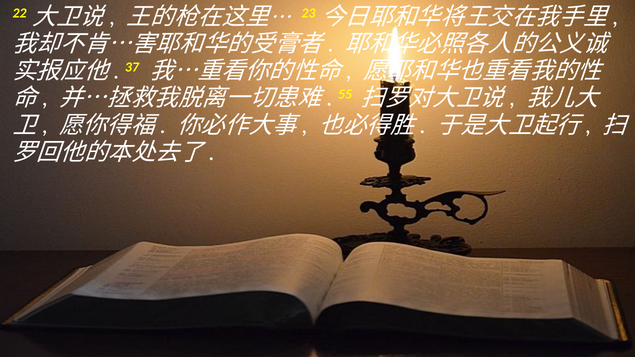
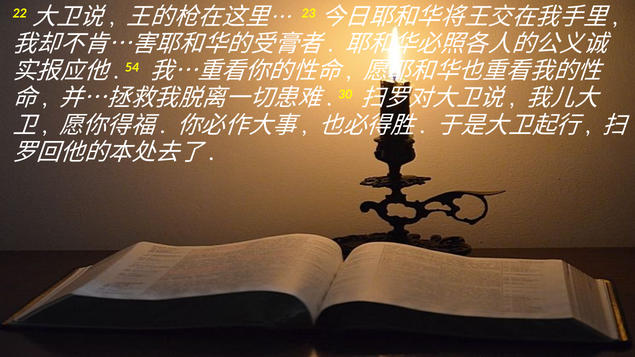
37: 37 -> 54 (132, 67)
55: 55 -> 30 (345, 94)
